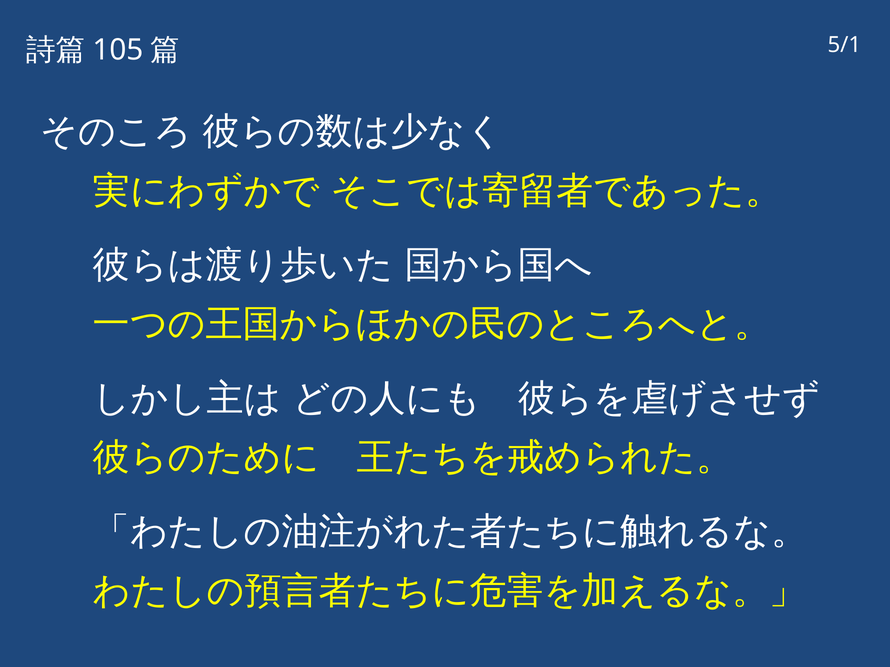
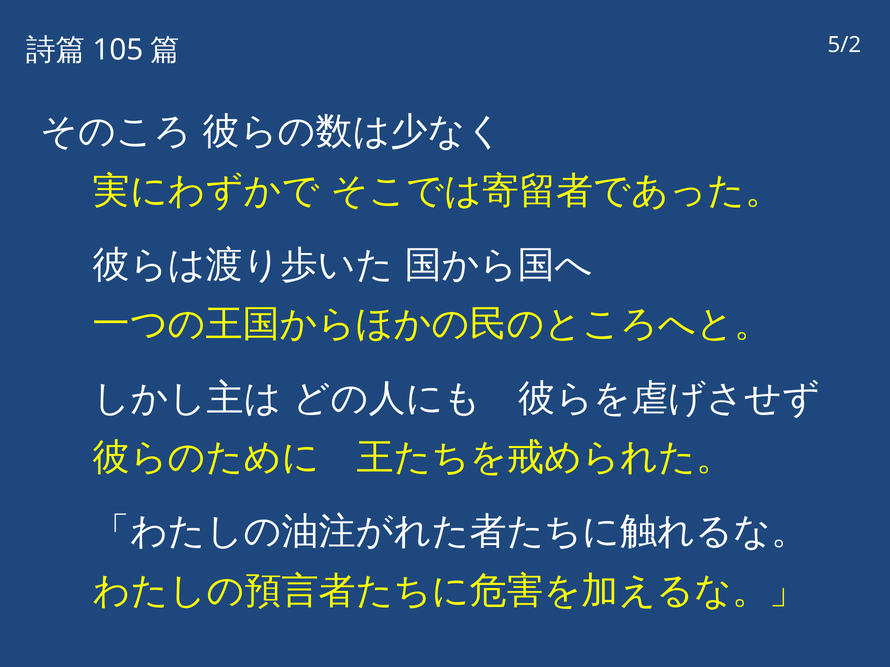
5/1: 5/1 -> 5/2 (844, 45)
